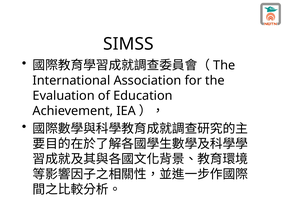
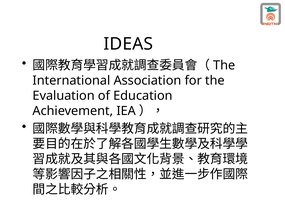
SIMSS: SIMSS -> IDEAS (128, 44)
